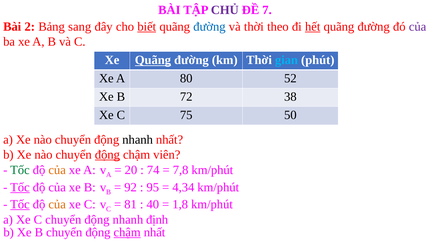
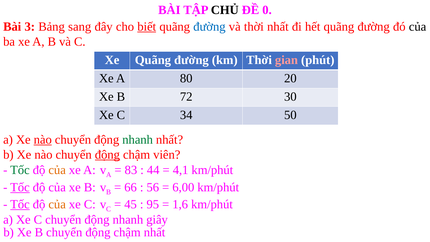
CHỦ colour: purple -> black (225, 10)
7: 7 -> 0 (267, 10)
2: 2 -> 3 (30, 27)
thời theo: theo -> nhất (278, 27)
hết underline: present -> none (313, 27)
của colour: purple -> black (418, 27)
Quãng underline: present -> none (153, 60)
gian colour: light blue -> pink (286, 60)
52: 52 -> 20 (290, 78)
38: 38 -> 30 (290, 97)
75: 75 -> 34 (186, 115)
nào underline: none -> present (43, 139)
nhanh colour: black -> green (138, 139)
20: 20 -> 83 (131, 170)
74: 74 -> 44 (153, 170)
7,8: 7,8 -> 4,1 (181, 170)
92: 92 -> 66 (131, 187)
95: 95 -> 56 (153, 187)
4,34: 4,34 -> 6,00 (183, 187)
81: 81 -> 45 (131, 204)
40: 40 -> 95 (153, 204)
1,8: 1,8 -> 1,6 (180, 204)
định: định -> giây (157, 220)
chậm underline: present -> none (127, 232)
